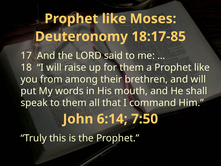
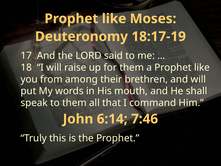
18:17-85: 18:17-85 -> 18:17-19 (159, 36)
7:50: 7:50 -> 7:46 (145, 119)
